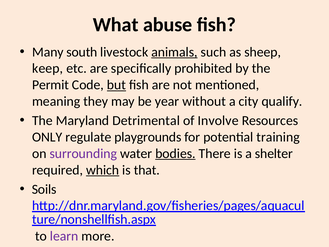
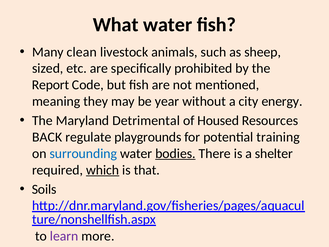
What abuse: abuse -> water (168, 25)
south: south -> clean (82, 52)
animals underline: present -> none (174, 52)
keep: keep -> sized (48, 68)
Permit: Permit -> Report (51, 85)
but underline: present -> none (116, 85)
qualify: qualify -> energy (282, 101)
Involve: Involve -> Housed (218, 120)
ONLY: ONLY -> BACK (47, 137)
surrounding colour: purple -> blue (83, 153)
